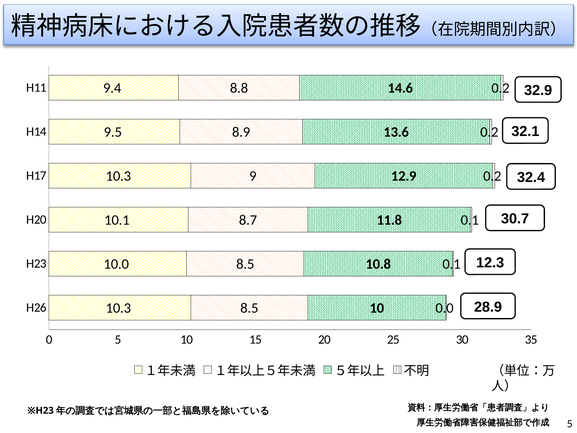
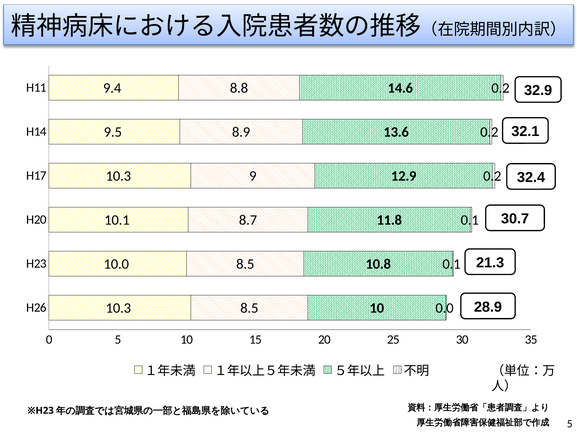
12.3: 12.3 -> 21.3 (490, 263)
